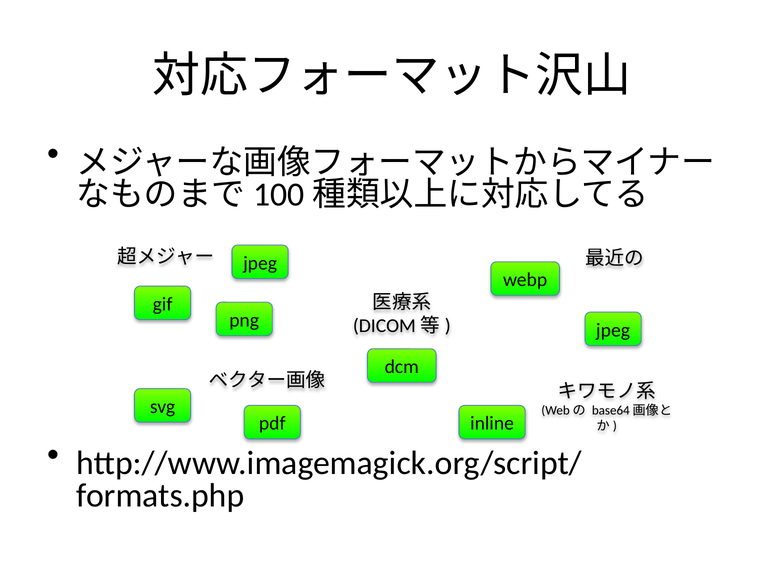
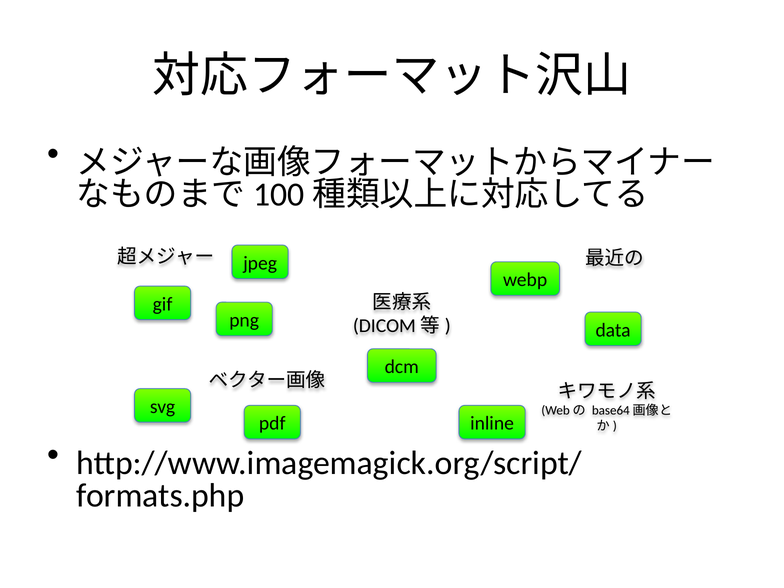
jpeg: jpeg -> data (613, 330)
